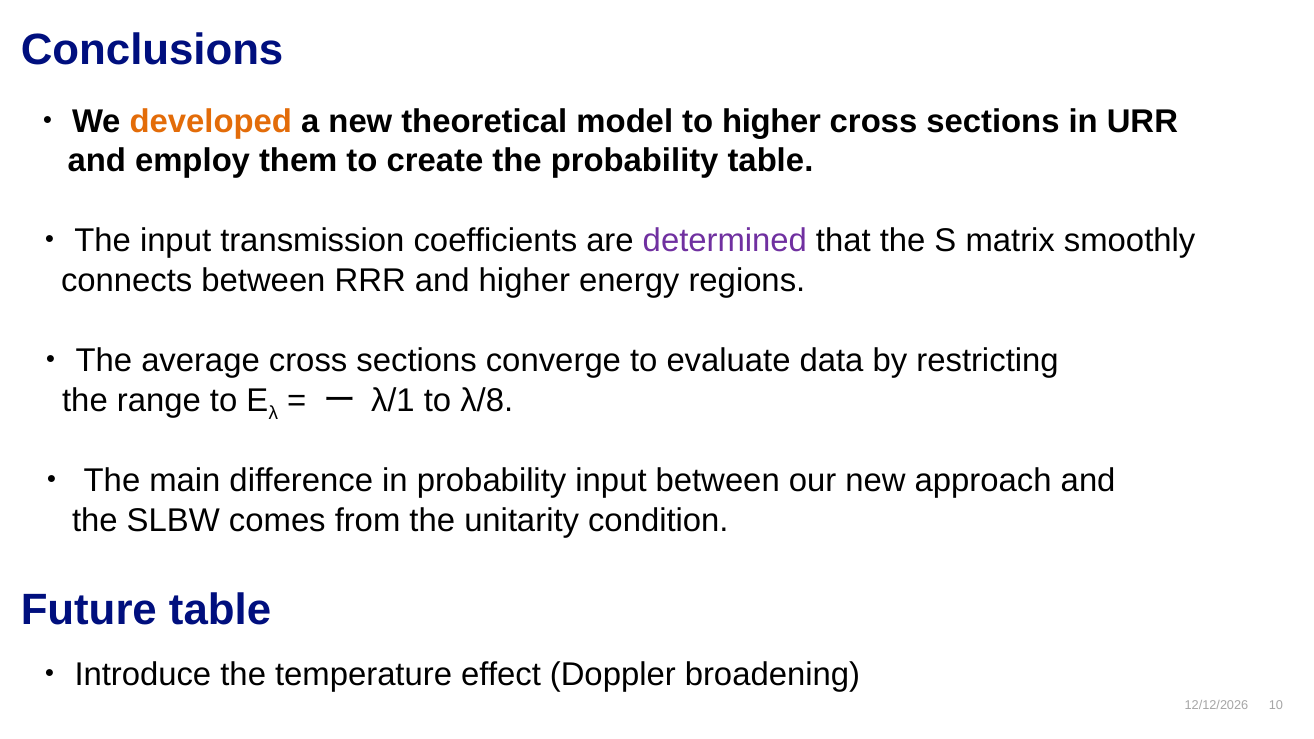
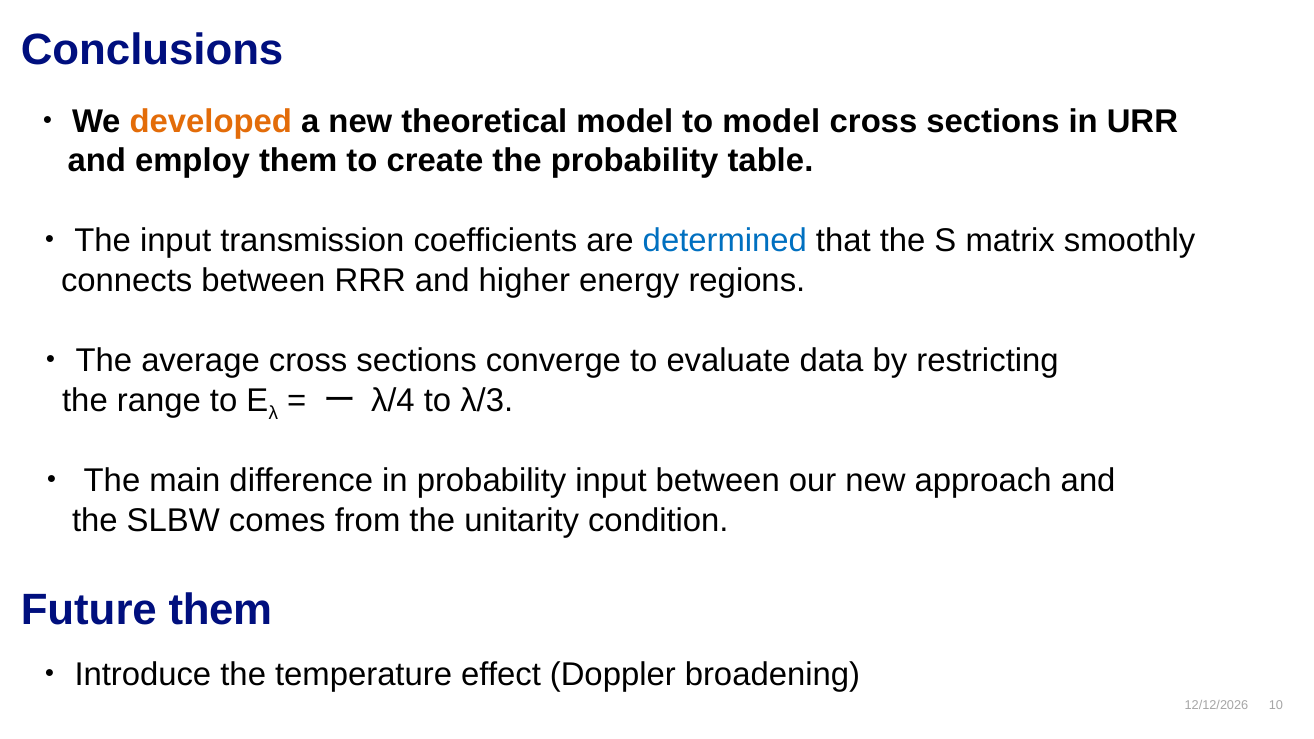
to higher: higher -> model (771, 121)
determined colour: purple -> blue (725, 241)
λ/1: λ/1 -> λ/4 (393, 400)
λ/8: λ/8 -> λ/3 (487, 400)
Future table: table -> them (220, 610)
